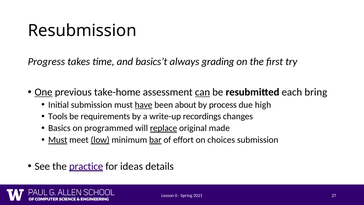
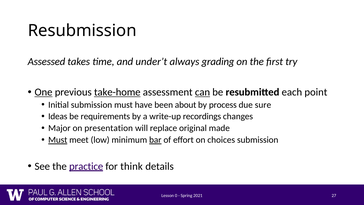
Progress: Progress -> Assessed (46, 62)
basics’t: basics’t -> under’t (151, 62)
take-home underline: none -> present (117, 92)
bring: bring -> point (316, 92)
have underline: present -> none (144, 105)
high: high -> sure (263, 105)
Tools: Tools -> Ideas (58, 116)
Basics: Basics -> Major (59, 128)
programmed: programmed -> presentation (109, 128)
replace underline: present -> none (164, 128)
low underline: present -> none (100, 140)
ideas: ideas -> think (132, 166)
